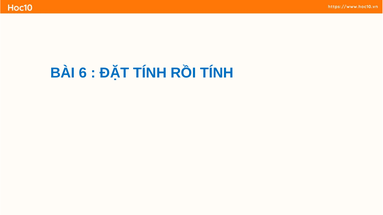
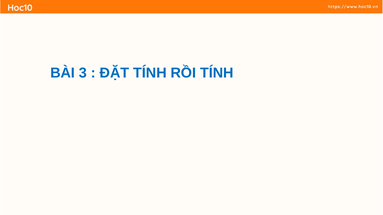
6: 6 -> 3 (83, 73)
